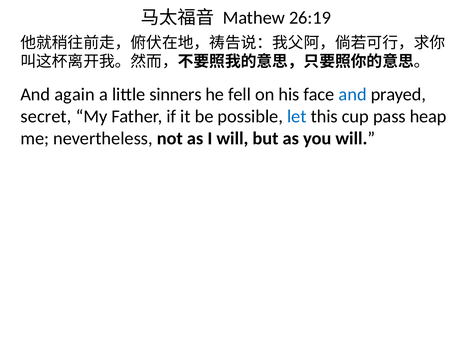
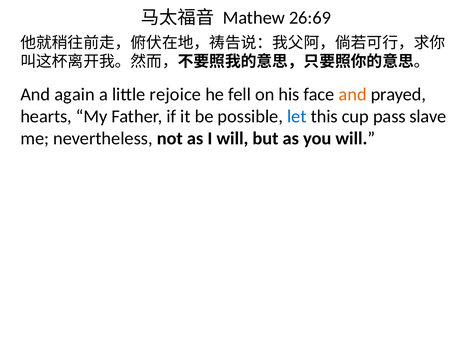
26:19: 26:19 -> 26:69 (310, 18)
sinners: sinners -> rejoice (175, 94)
and colour: blue -> orange (353, 94)
secret: secret -> hearts (46, 116)
heap: heap -> slave (428, 116)
